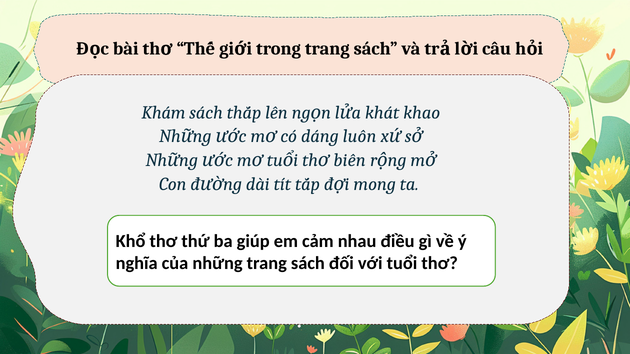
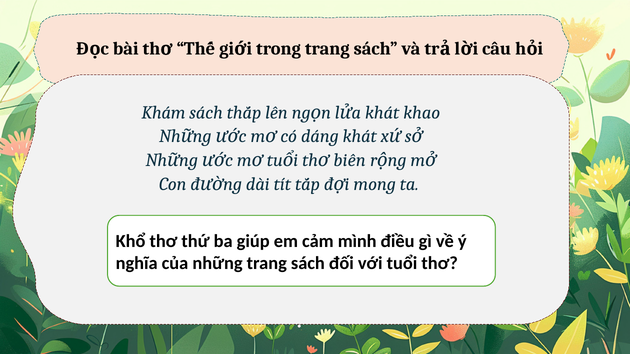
dáng luôn: luôn -> khát (360, 137)
nhau: nhau -> mình (357, 241)
